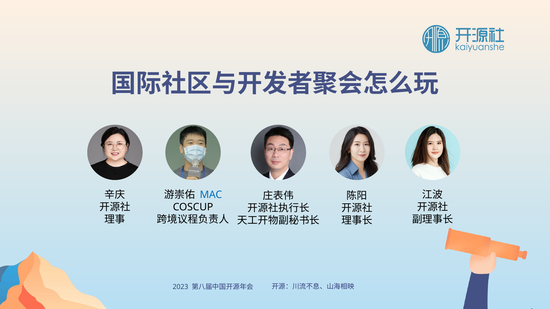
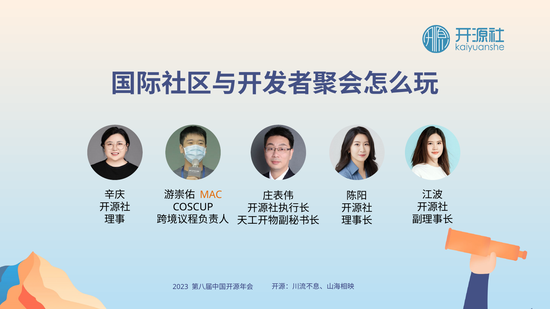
MAC colour: blue -> orange (211, 195)
